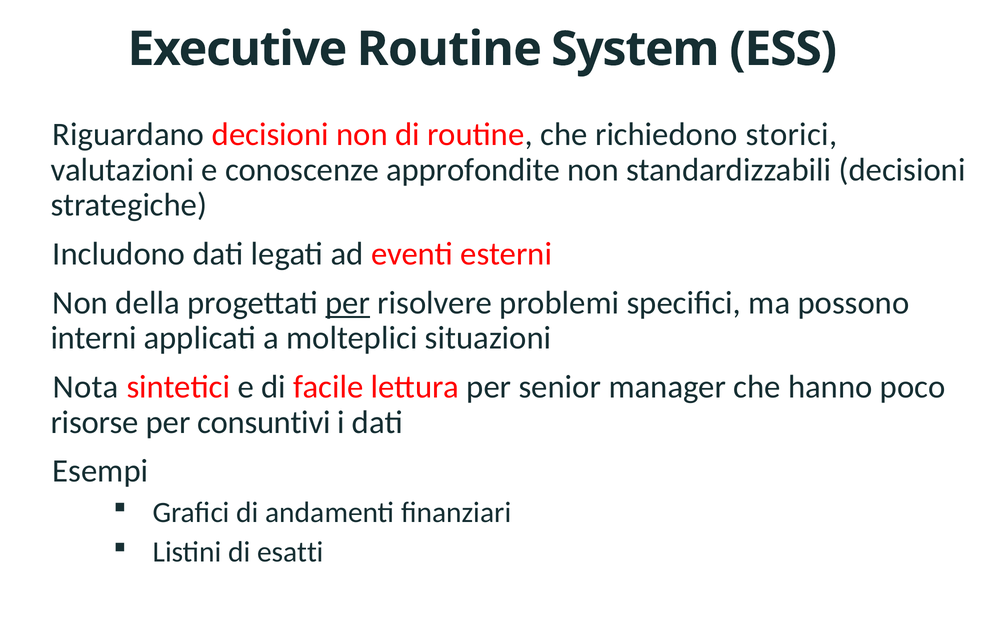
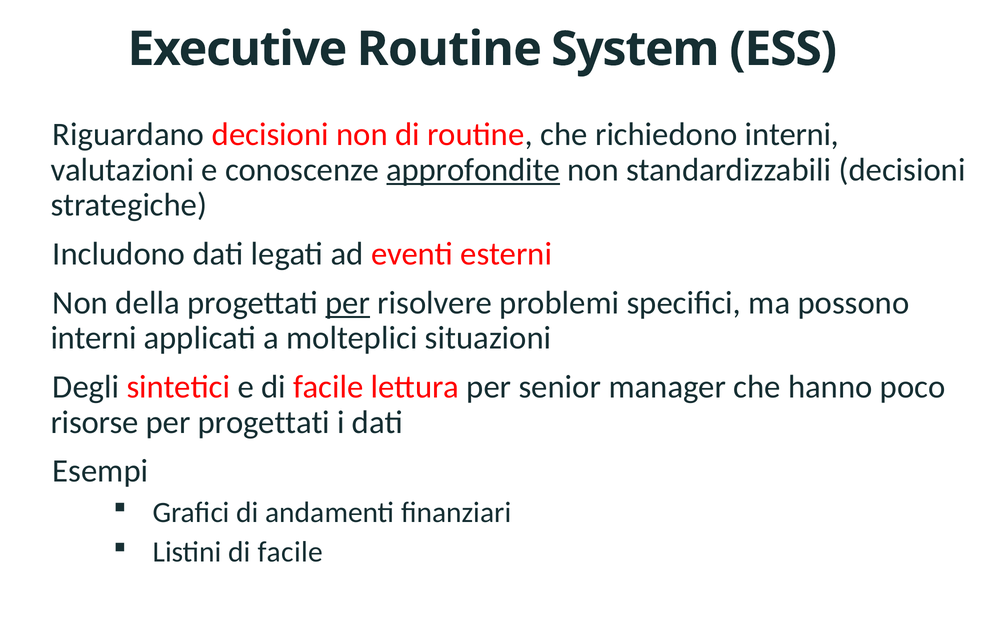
richiedono storici: storici -> interni (792, 134)
approfondite underline: none -> present (473, 170)
Nota: Nota -> Degli (86, 387)
per consuntivi: consuntivi -> progettati (264, 423)
Listini di esatti: esatti -> facile (290, 552)
